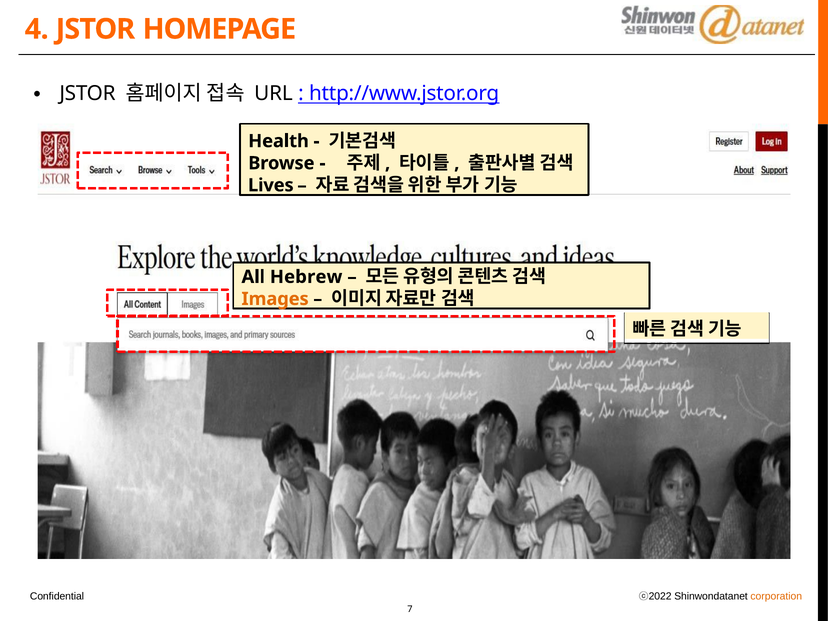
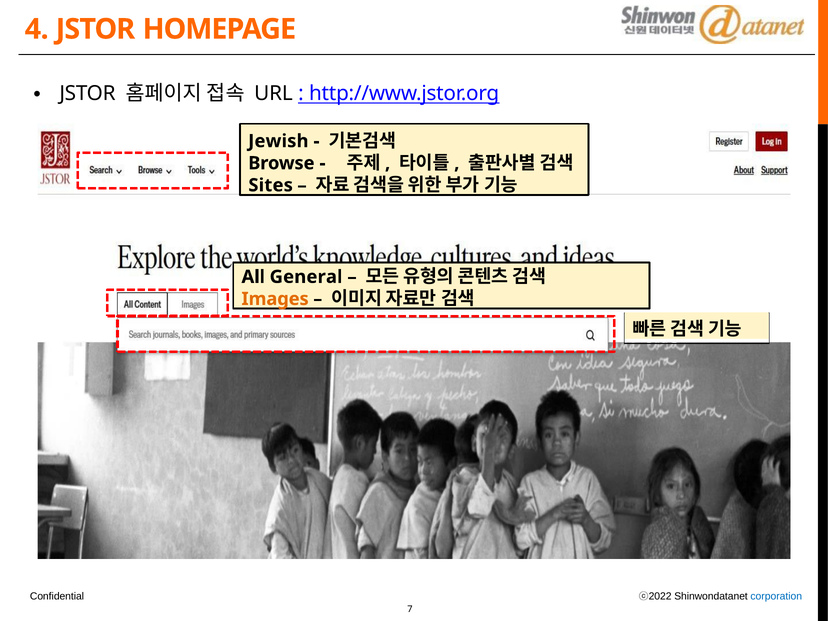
Health: Health -> Jewish (278, 141)
Lives: Lives -> Sites (271, 185)
Hebrew: Hebrew -> General (306, 277)
corporation colour: orange -> blue (776, 596)
